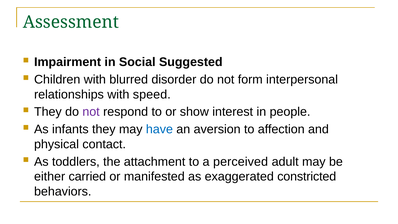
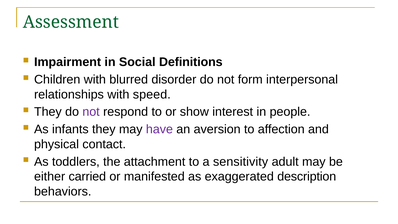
Suggested: Suggested -> Definitions (191, 62)
have colour: blue -> purple (159, 129)
perceived: perceived -> sensitivity (241, 162)
constricted: constricted -> description (307, 176)
